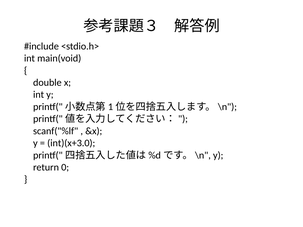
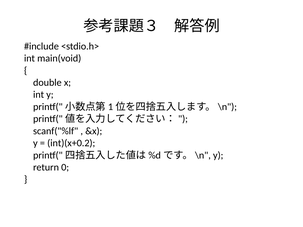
int)(x+3.0: int)(x+3.0 -> int)(x+0.2 (71, 143)
